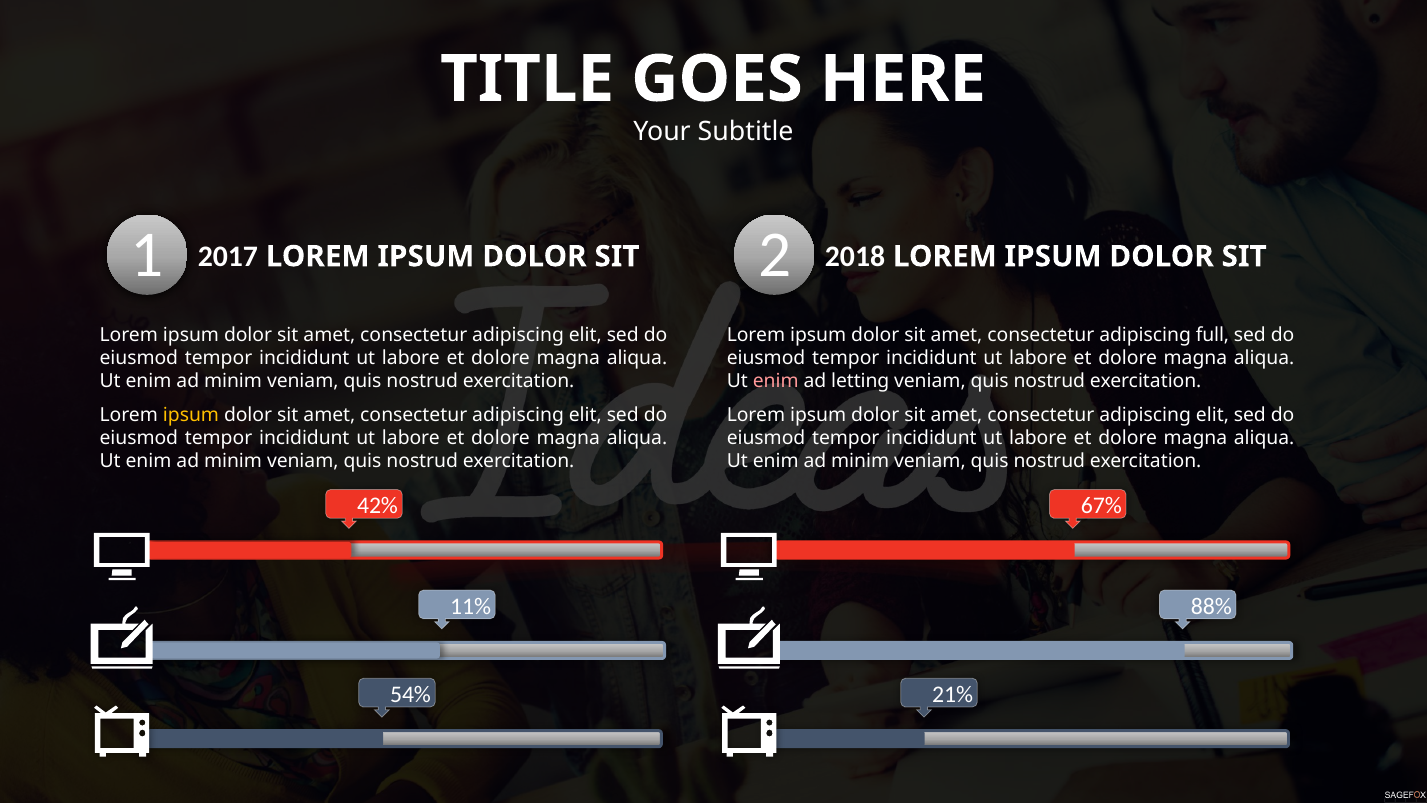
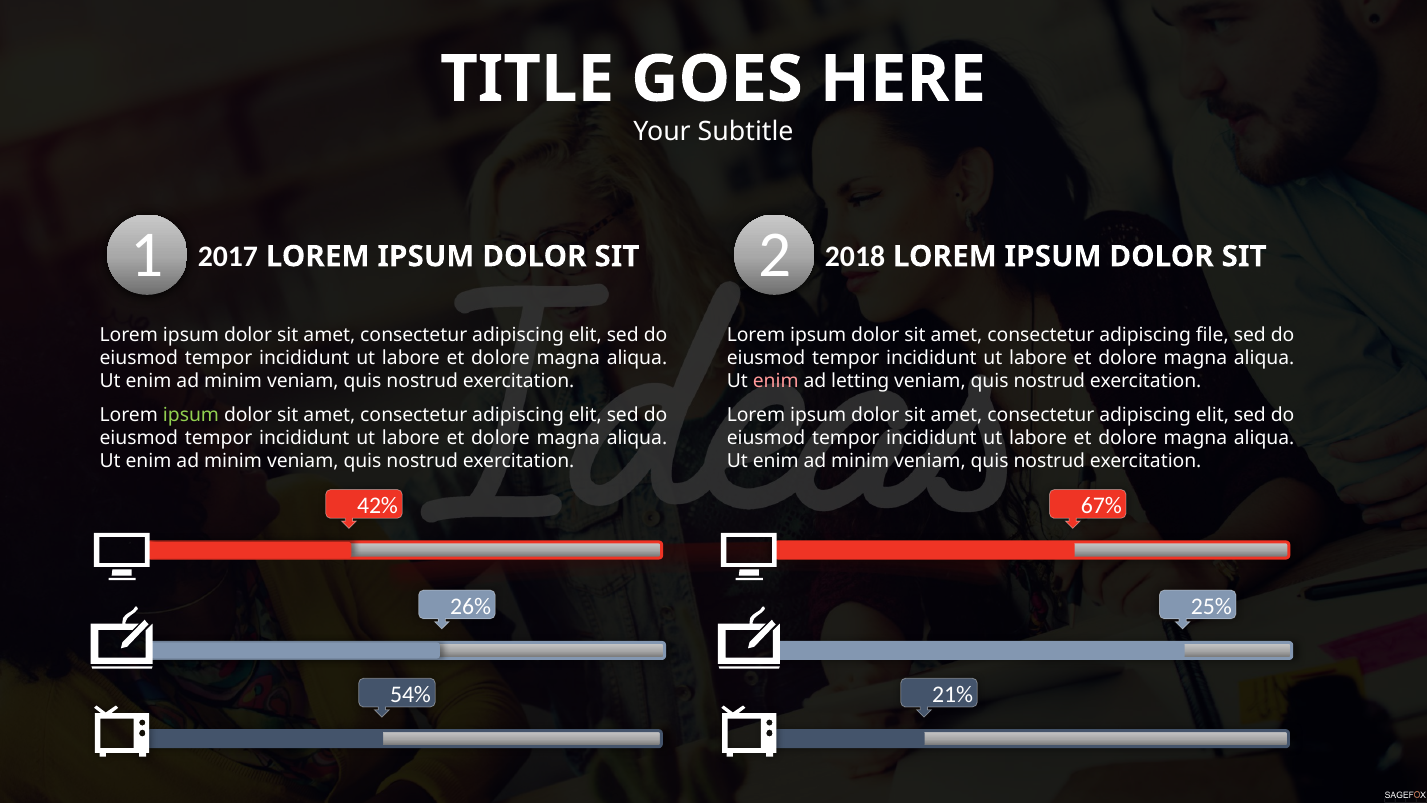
full: full -> file (1212, 334)
ipsum colour: yellow -> light green (191, 415)
11%: 11% -> 26% (471, 606)
88%: 88% -> 25% (1211, 606)
